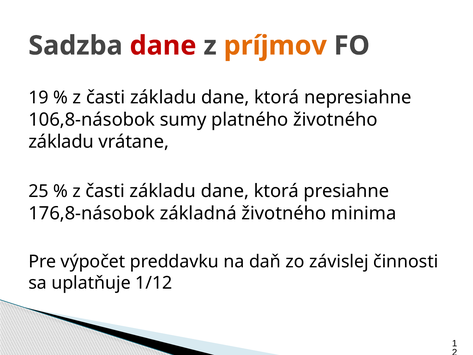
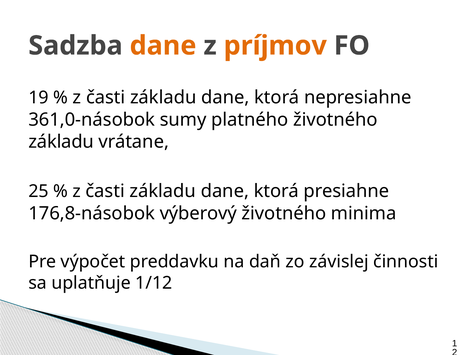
dane colour: red -> orange (163, 46)
106,8-násobok: 106,8-násobok -> 361,0-násobok (92, 120)
základná: základná -> výberový (198, 213)
